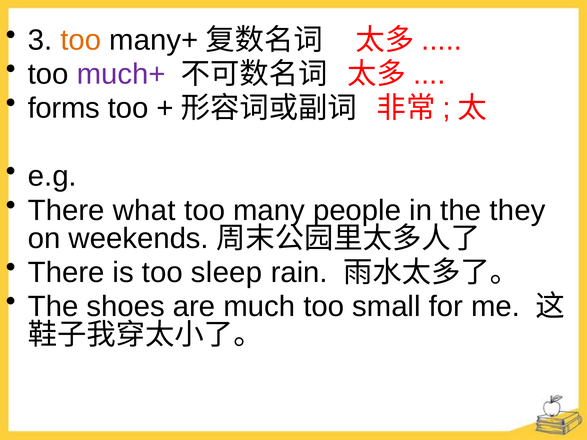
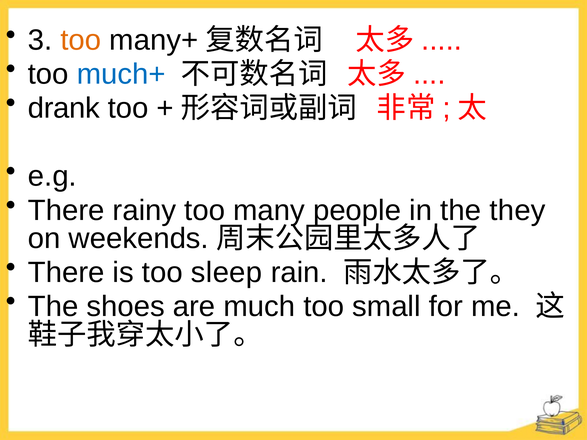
much+ colour: purple -> blue (121, 74)
forms: forms -> drank (64, 108)
what: what -> rainy (144, 210)
